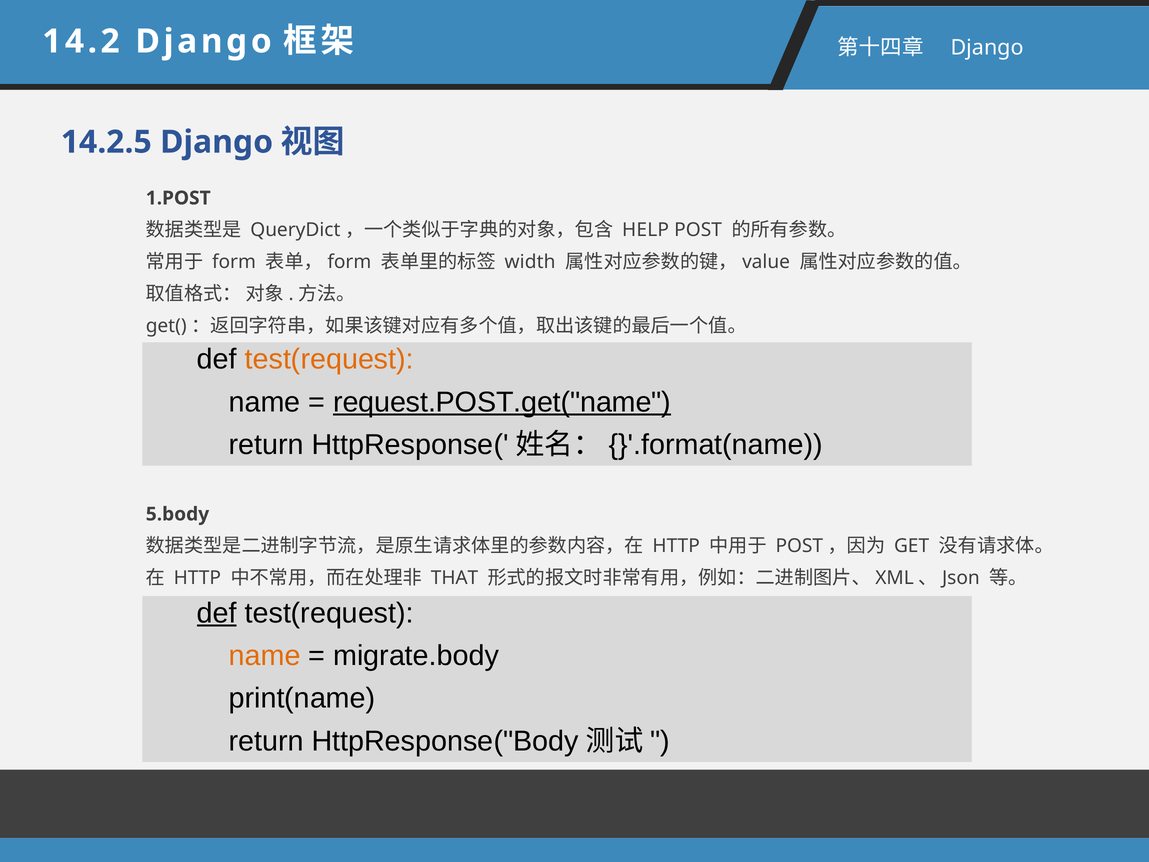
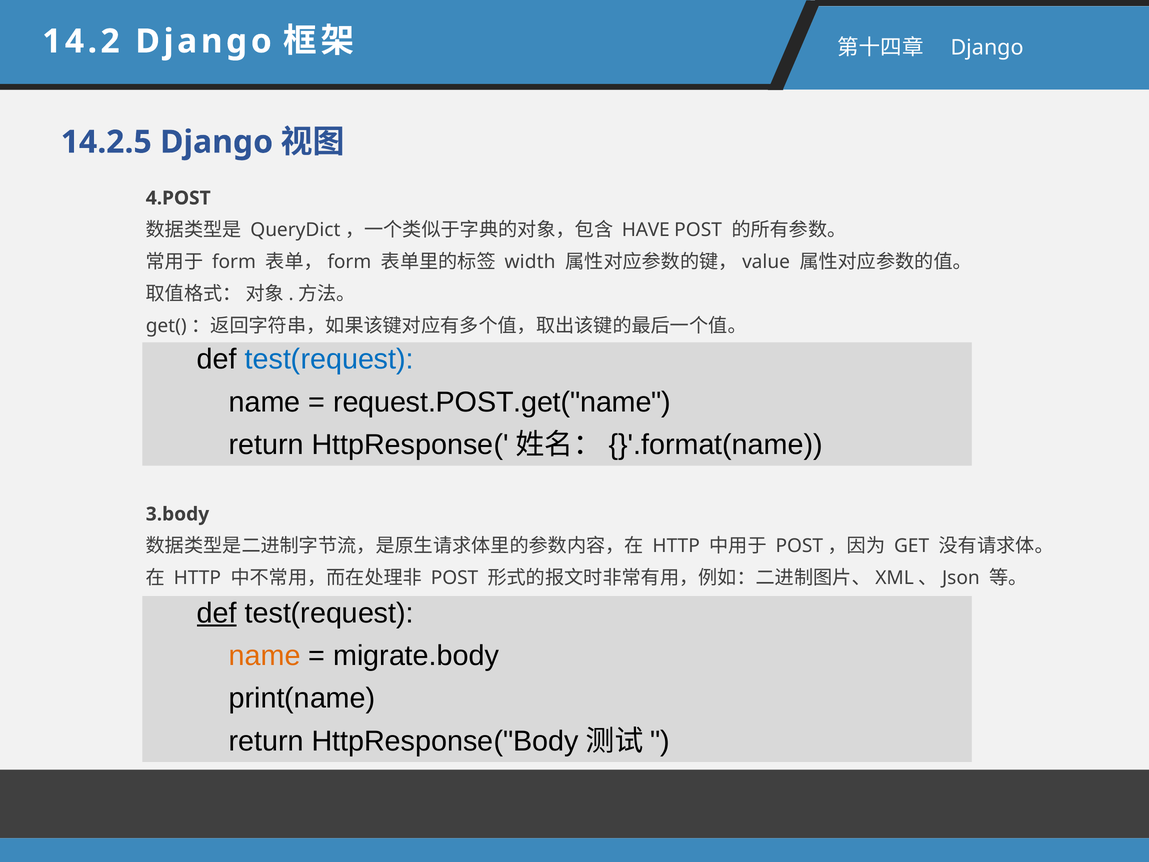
1.POST: 1.POST -> 4.POST (178, 198)
HELP: HELP -> HAVE (646, 230)
test(request colour: orange -> blue (329, 359)
request.POST.get("name underline: present -> none (502, 402)
5.body: 5.body -> 3.body (177, 514)
THAT: THAT -> POST (455, 578)
